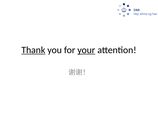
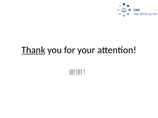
your underline: present -> none (86, 50)
